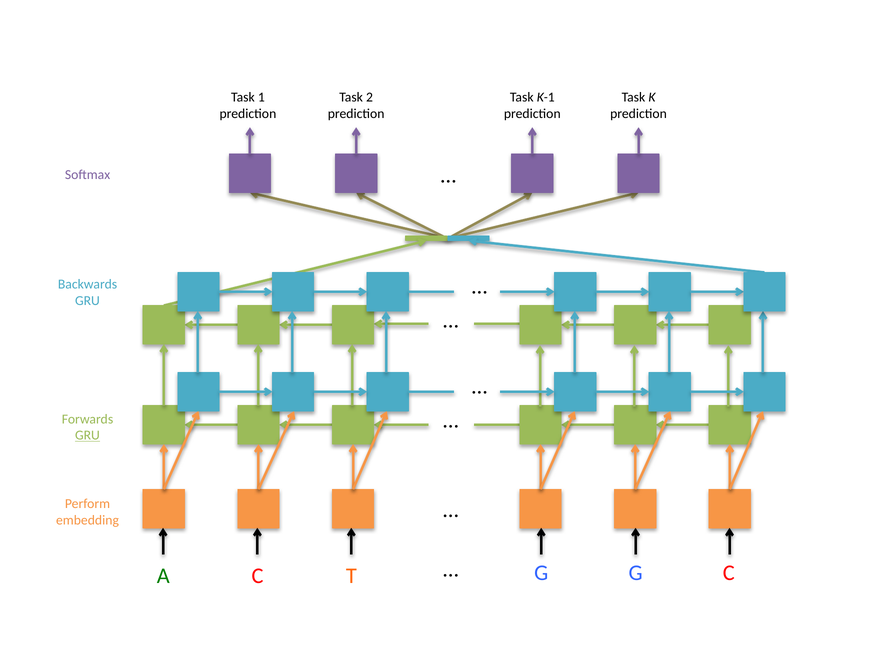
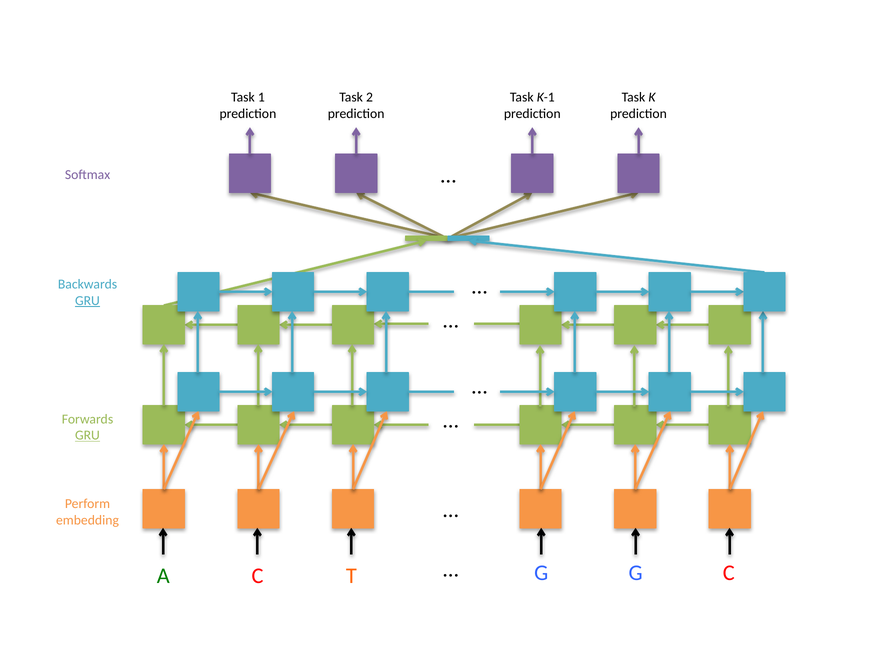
GRU underline: none -> present (87, 300)
